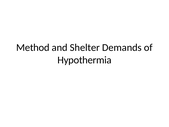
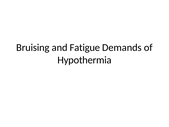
Method: Method -> Bruising (33, 47)
Shelter: Shelter -> Fatigue (85, 47)
